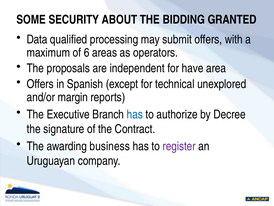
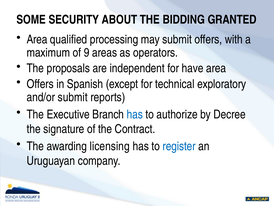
Data: Data -> Area (37, 39)
6: 6 -> 9 (87, 53)
unexplored: unexplored -> exploratory (222, 84)
and/or margin: margin -> submit (73, 97)
business: business -> licensing (110, 146)
register colour: purple -> blue (179, 146)
